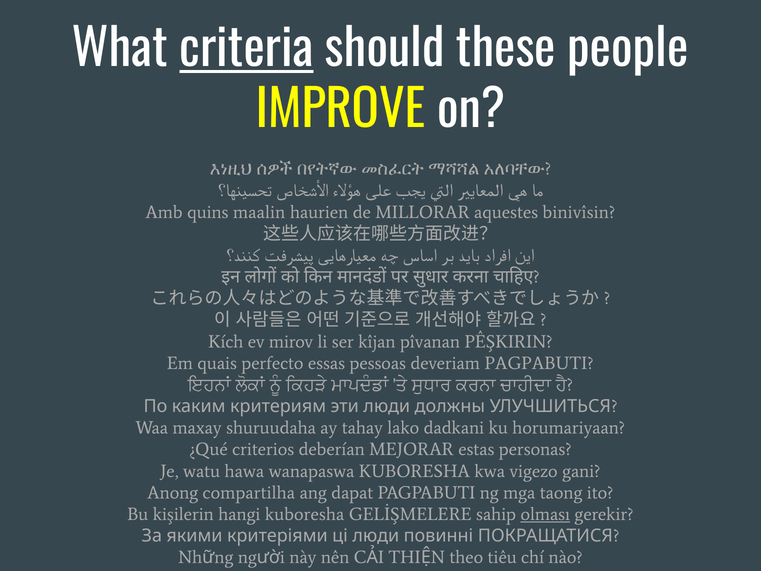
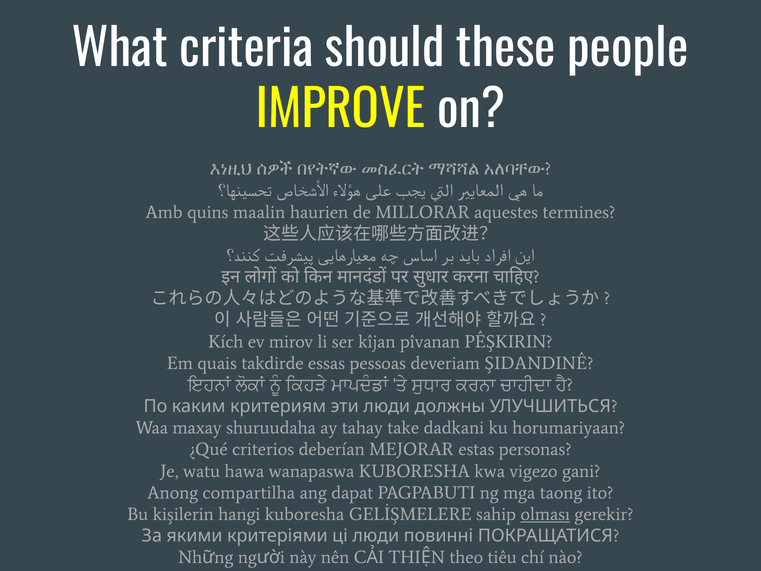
criteria underline: present -> none (246, 49)
binivîsin: binivîsin -> termines (579, 212)
perfecto: perfecto -> takdirde (273, 363)
deveriam PAGPABUTI: PAGPABUTI -> ŞIDANDINÊ (539, 363)
lako: lako -> take (403, 428)
